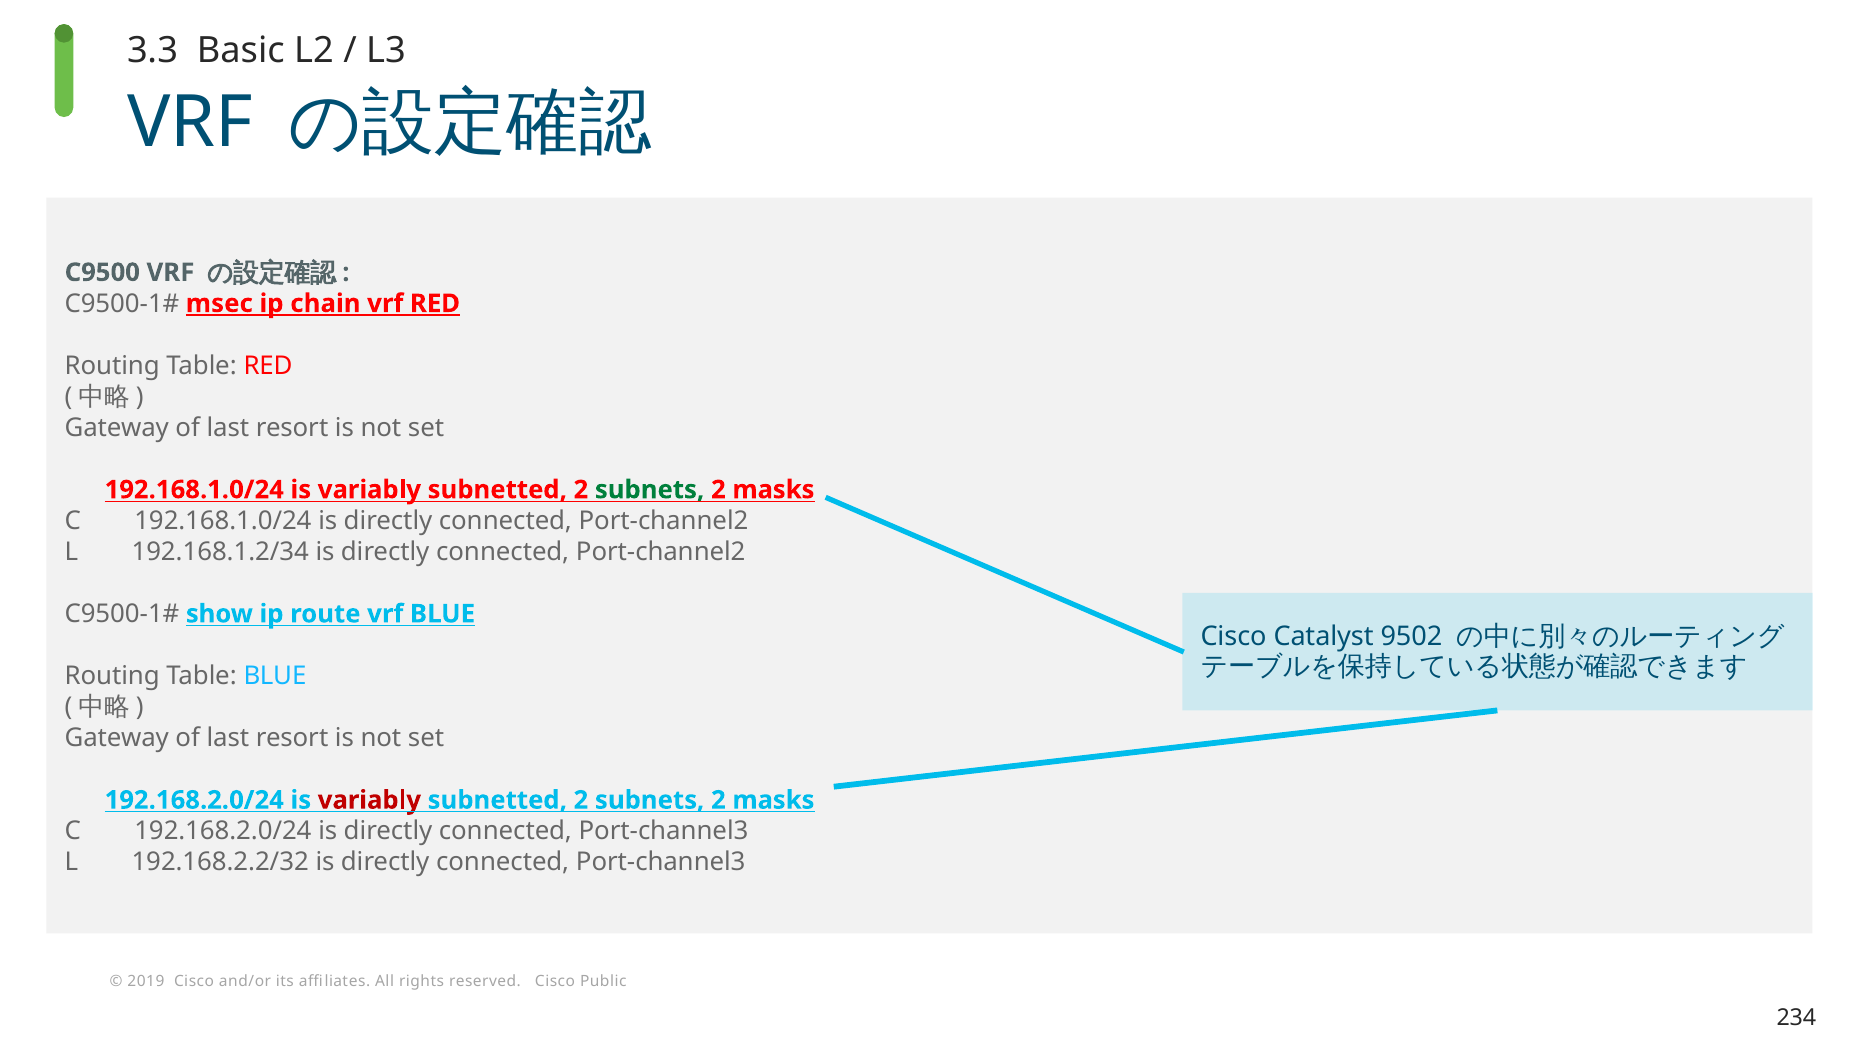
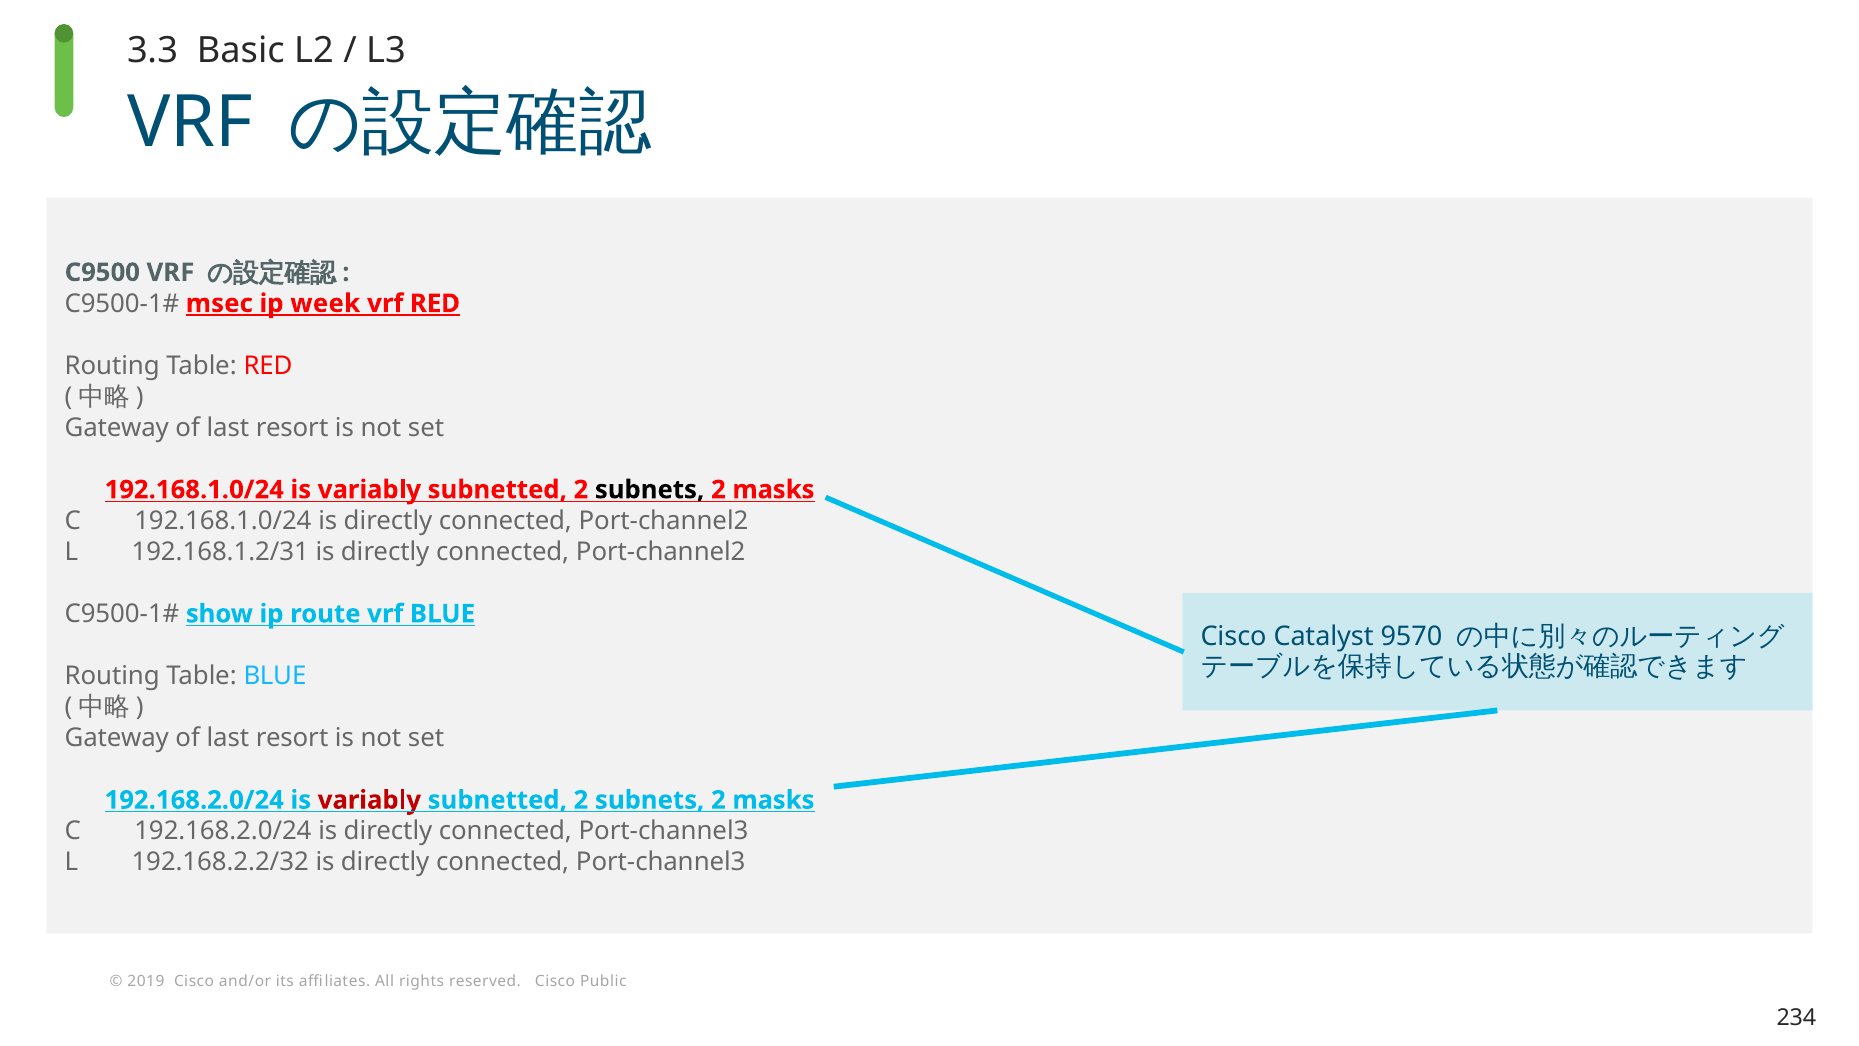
chain: chain -> week (325, 303)
subnets colour: green -> black (650, 490)
192.168.1.2/34: 192.168.1.2/34 -> 192.168.1.2/31 (220, 552)
9502: 9502 -> 9570 (1411, 637)
